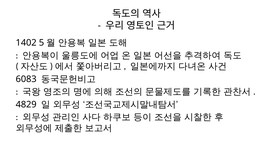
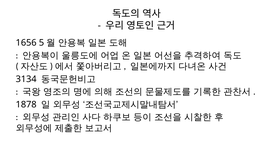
1402: 1402 -> 1656 (26, 43)
6083: 6083 -> 3134 (26, 79)
4829: 4829 -> 1878 (26, 105)
